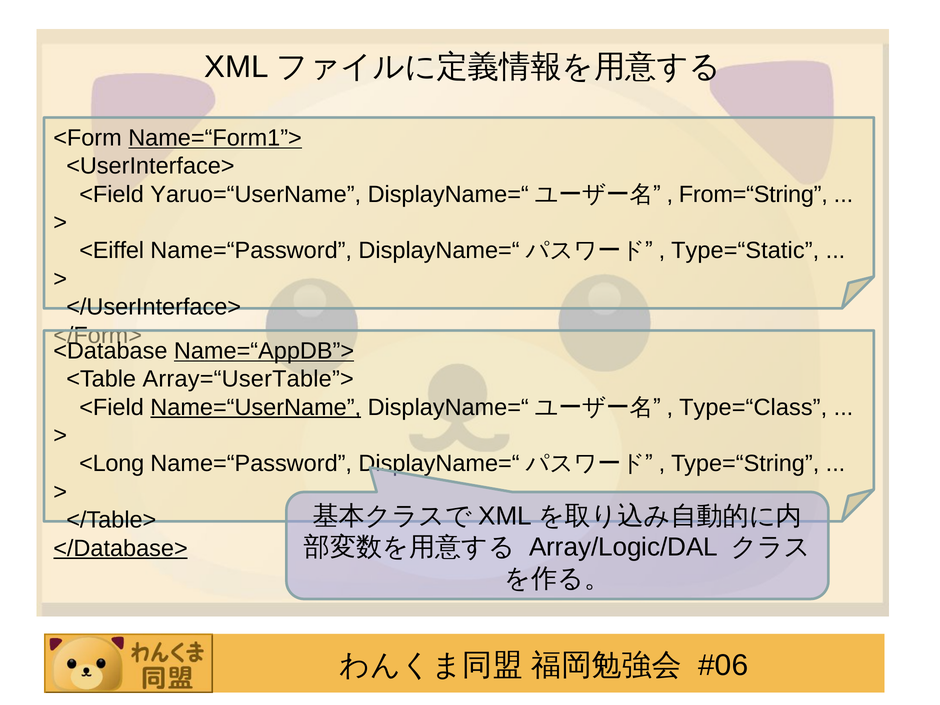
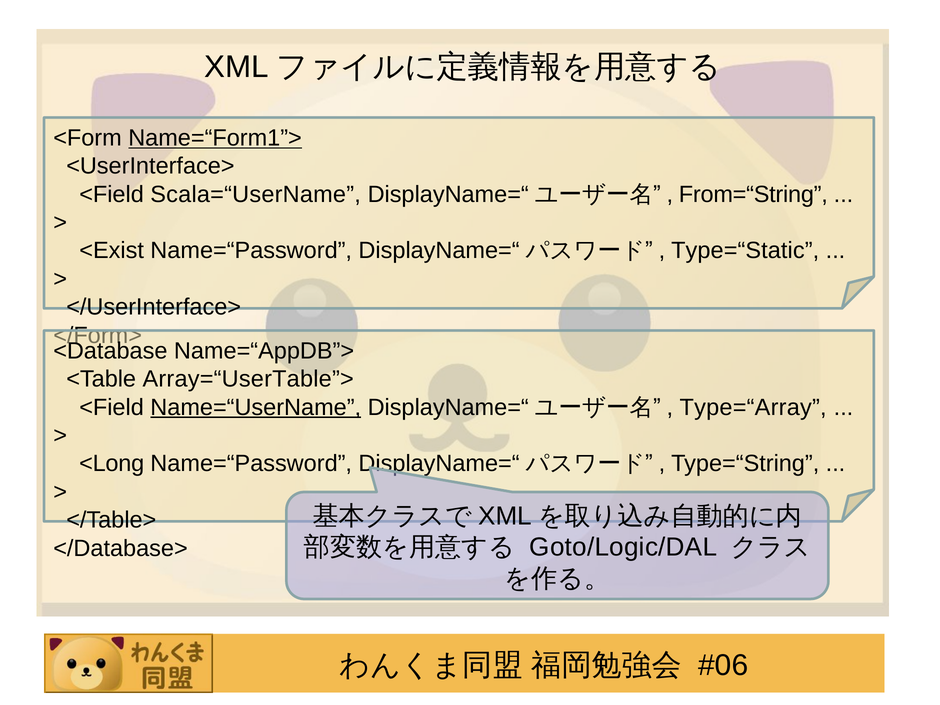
Yaruo=“UserName: Yaruo=“UserName -> Scala=“UserName (256, 194)
<Eiffel: <Eiffel -> <Exist (112, 251)
Name=“AppDB”> underline: present -> none (264, 351)
Type=“Class: Type=“Class -> Type=“Array (753, 407)
</Database> underline: present -> none (121, 548)
Array/Logic/DAL: Array/Logic/DAL -> Goto/Logic/DAL (623, 547)
